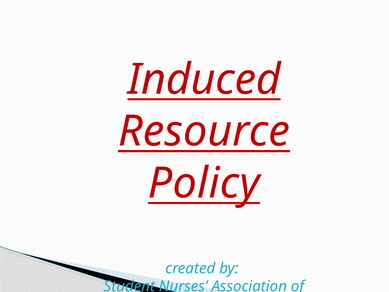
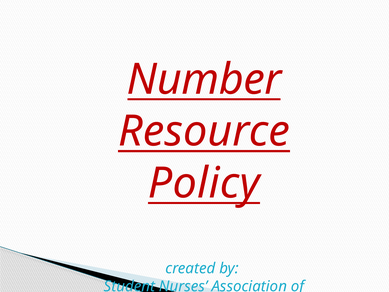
Induced: Induced -> Number (204, 79)
